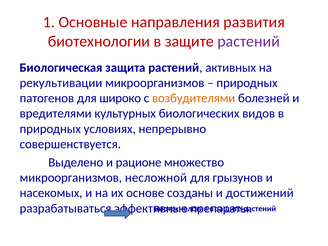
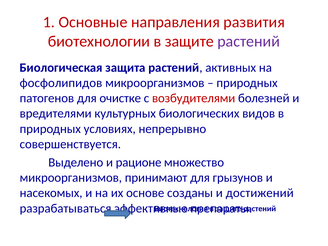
рекультивации: рекультивации -> фосфолипидов (61, 83)
широко: широко -> очистке (120, 98)
возбудителями colour: orange -> red (194, 98)
несложной: несложной -> принимают (156, 178)
